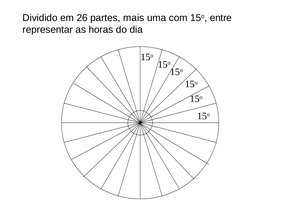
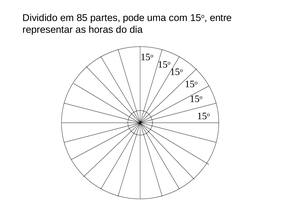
26: 26 -> 85 (82, 18)
mais: mais -> pode (134, 18)
